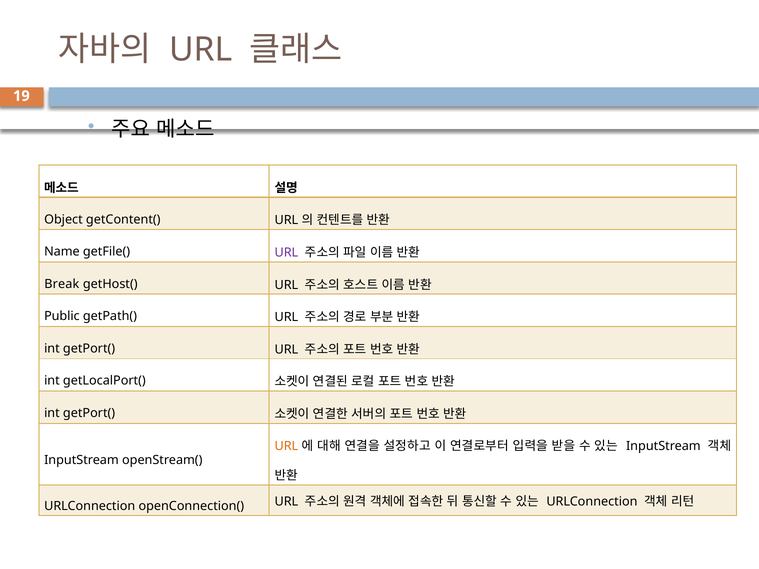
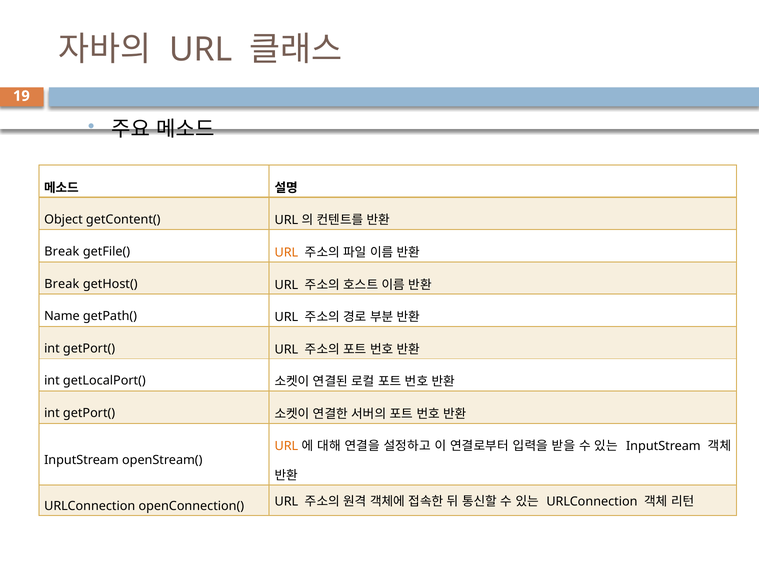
Name: Name -> Break (62, 252)
URL colour: purple -> orange (286, 253)
Public: Public -> Name (62, 316)
